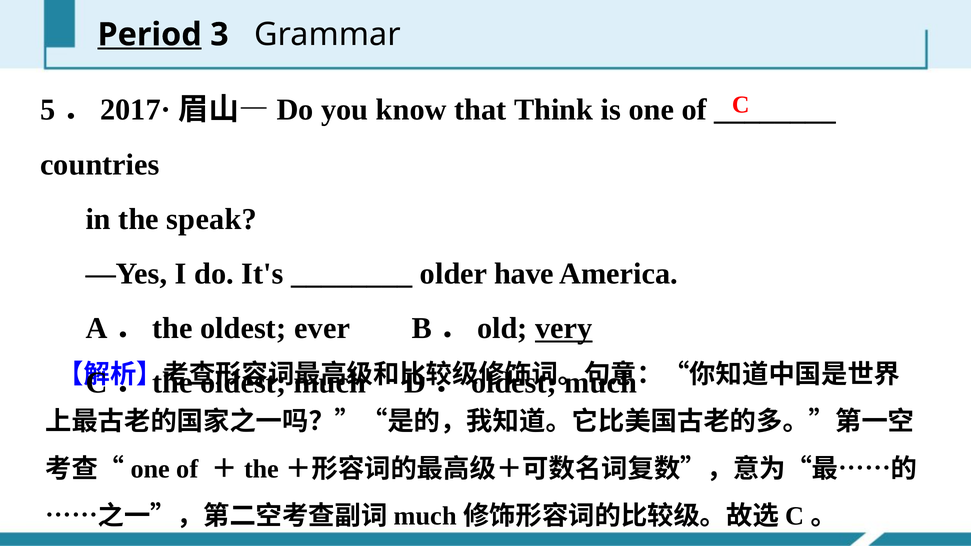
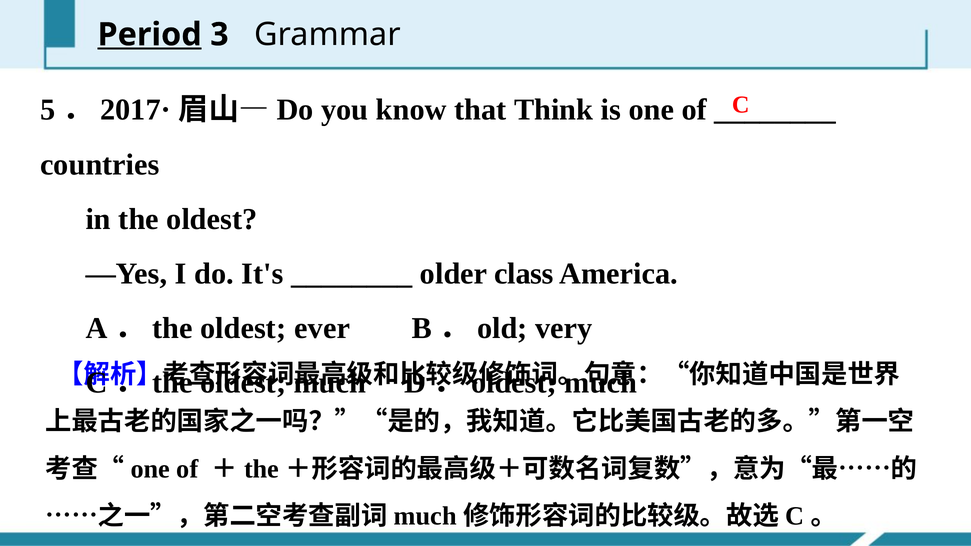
in the speak: speak -> oldest (212, 219)
have: have -> class (524, 274)
very underline: present -> none (564, 328)
